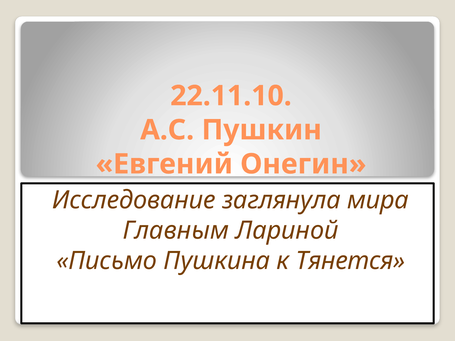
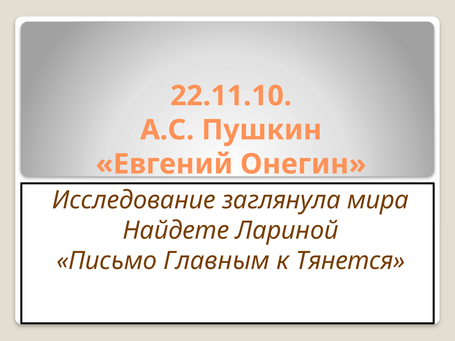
Главным: Главным -> Найдете (176, 231)
Пушкина: Пушкина -> Главным (217, 261)
